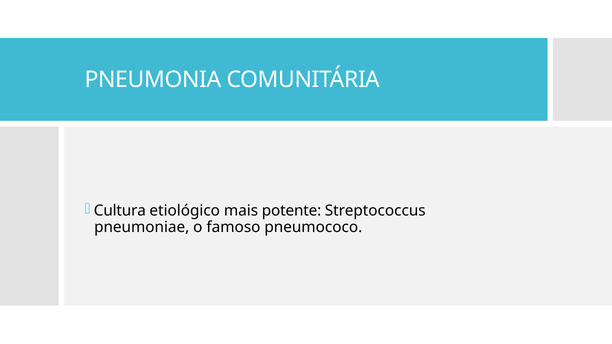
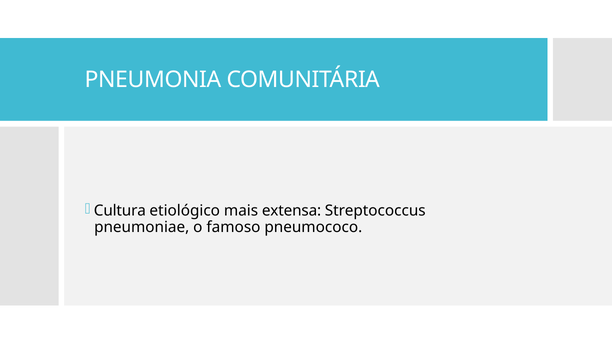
potente: potente -> extensa (292, 211)
